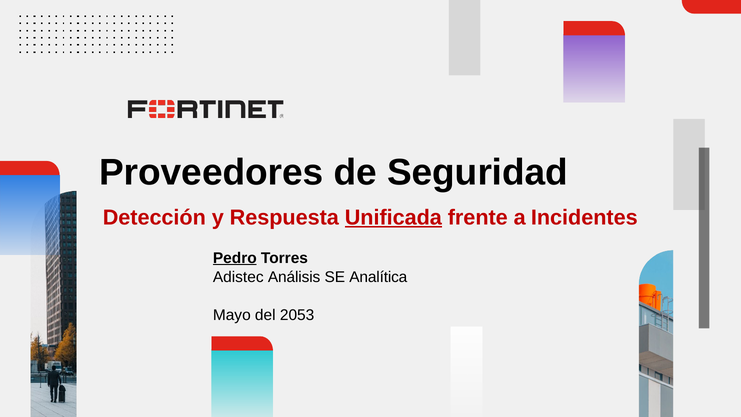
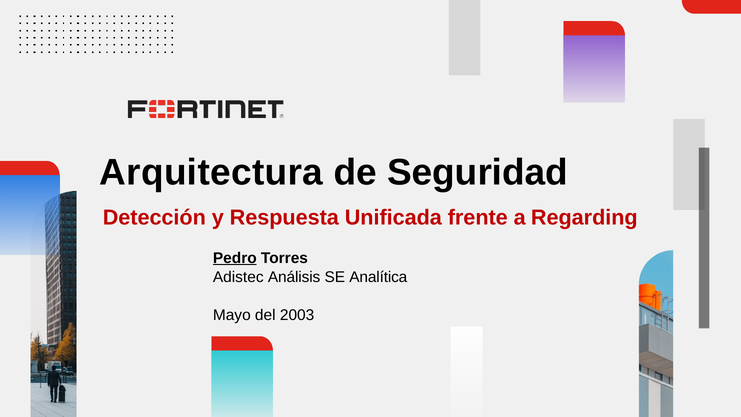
Proveedores: Proveedores -> Arquitectura (211, 172)
Unificada underline: present -> none (393, 217)
Incidentes: Incidentes -> Regarding (584, 217)
2053: 2053 -> 2003 (297, 315)
